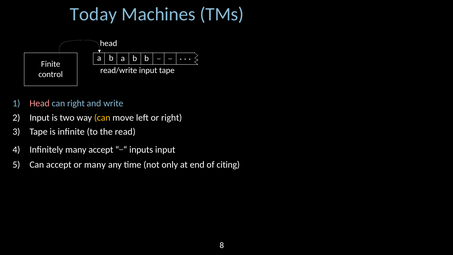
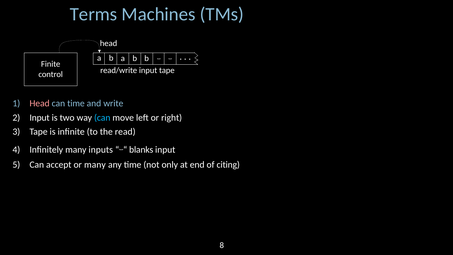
Today: Today -> Terms (94, 14)
can right: right -> time (76, 103)
can colour: yellow -> light blue (102, 118)
many accept: accept -> inputs (101, 150)
inputs: inputs -> blanks (141, 150)
